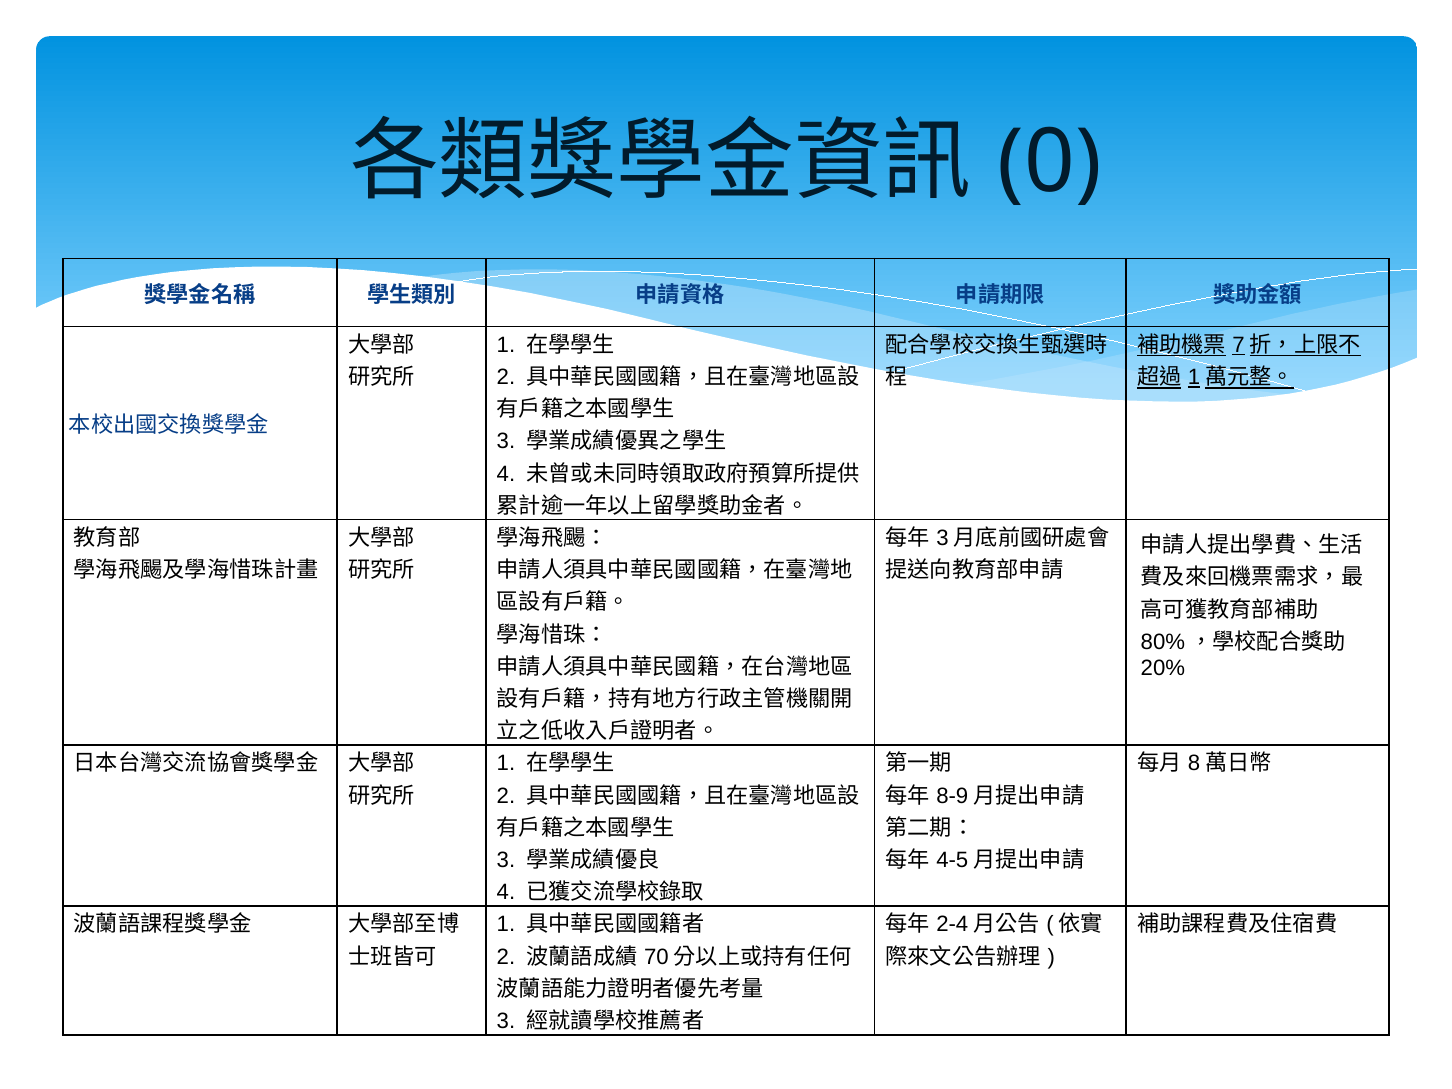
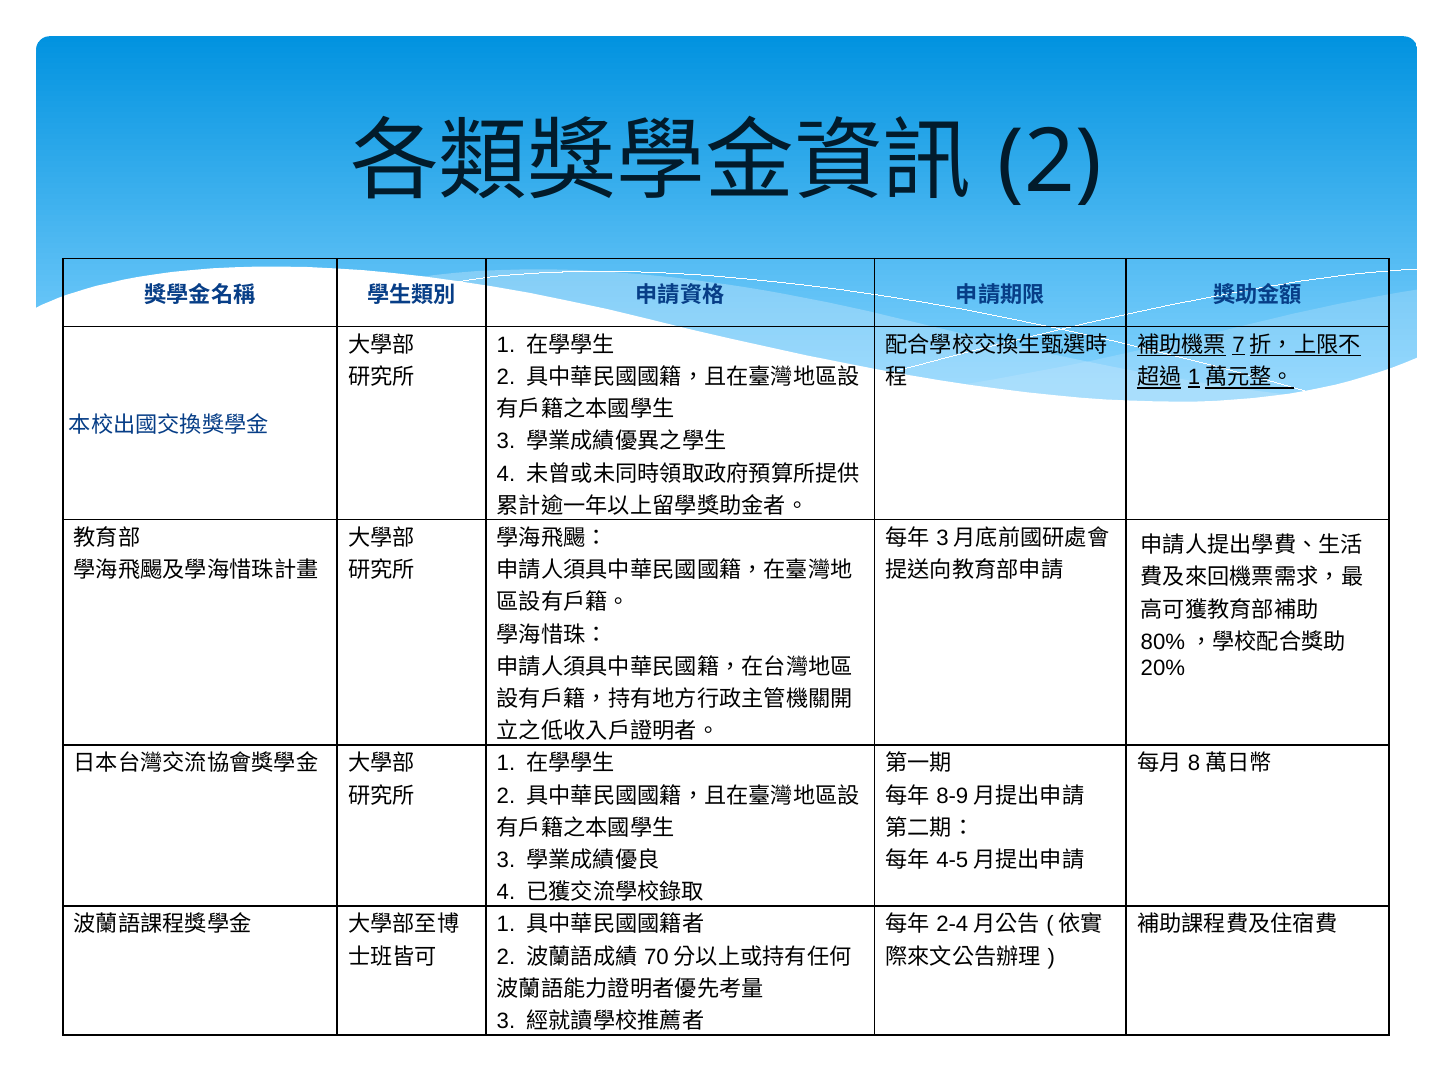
0: 0 -> 2 (1050, 162)
